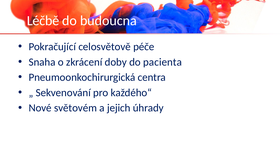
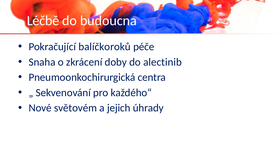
celosvětově: celosvětově -> balíčkoroků (105, 47)
pacienta: pacienta -> alectinib (163, 62)
